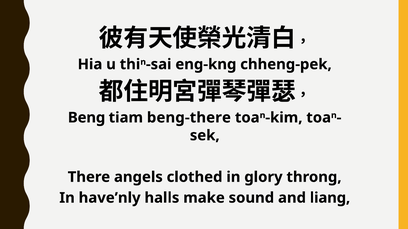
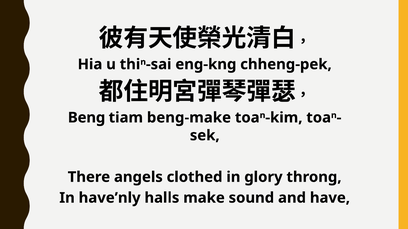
beng-there: beng-there -> beng-make (189, 118)
liang: liang -> have (330, 198)
